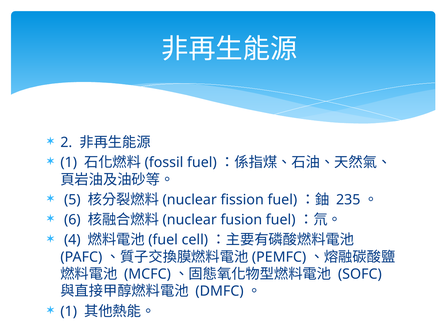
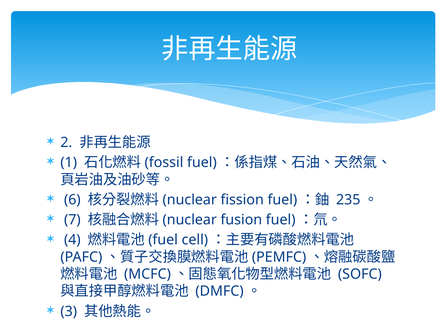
5: 5 -> 6 (72, 199)
6: 6 -> 7 (72, 220)
1: 1 -> 3 (69, 311)
